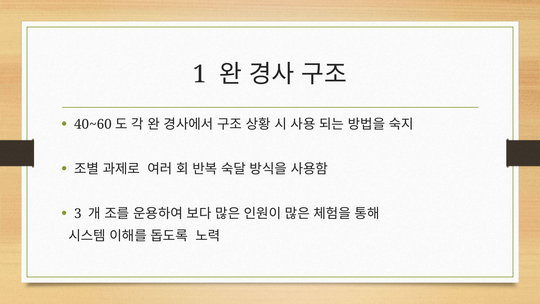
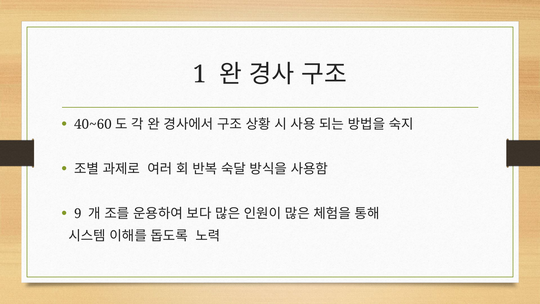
3: 3 -> 9 (78, 213)
